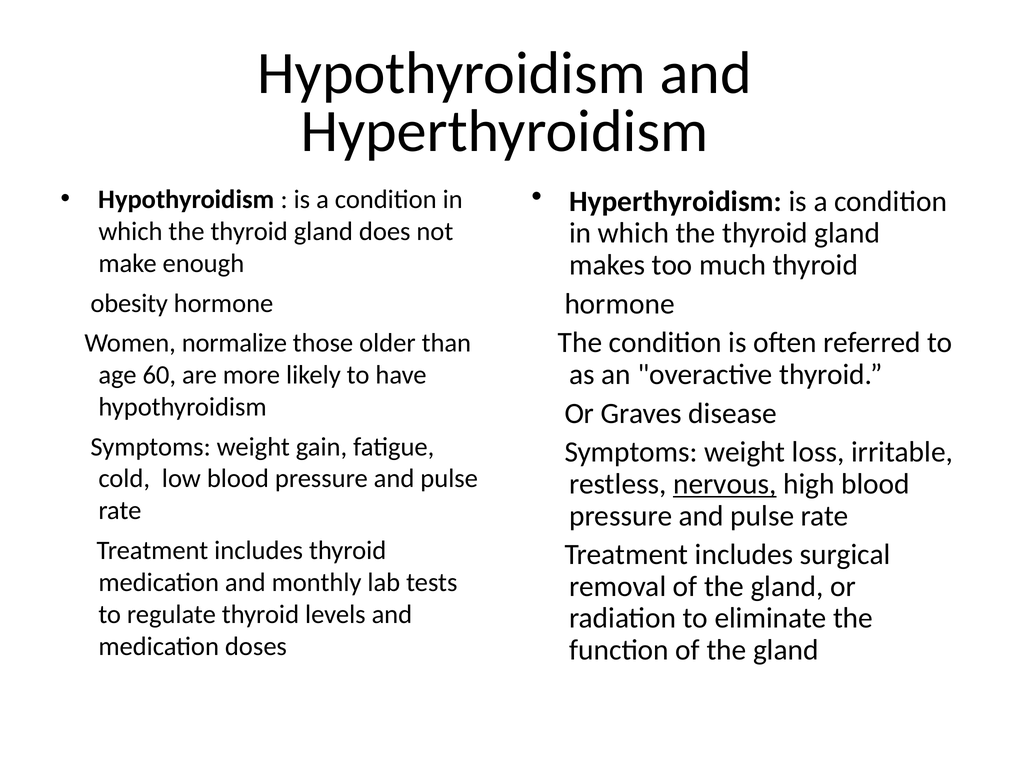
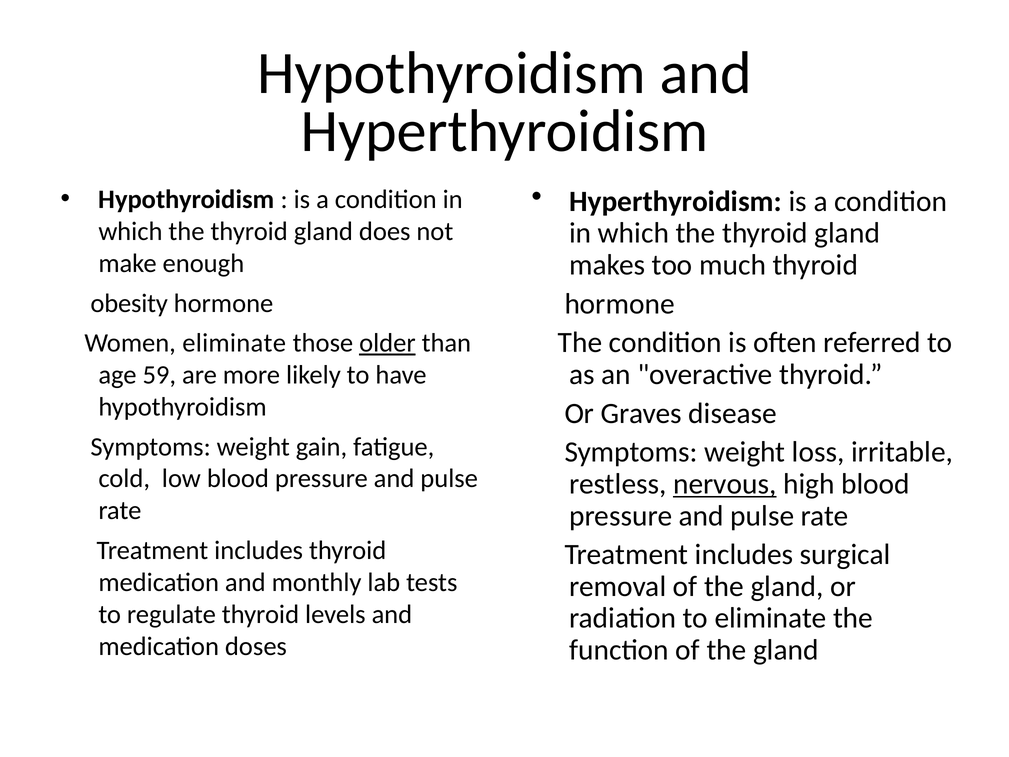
Women normalize: normalize -> eliminate (234, 343)
older underline: none -> present (387, 343)
60: 60 -> 59 (159, 375)
